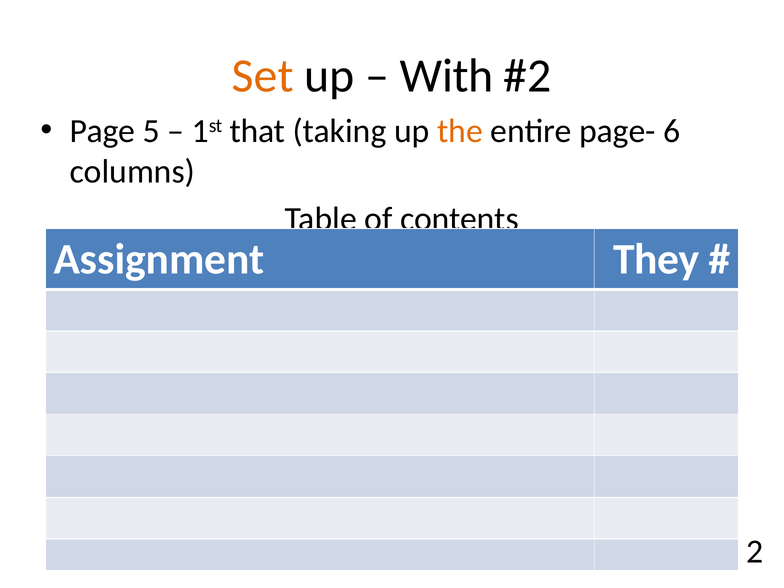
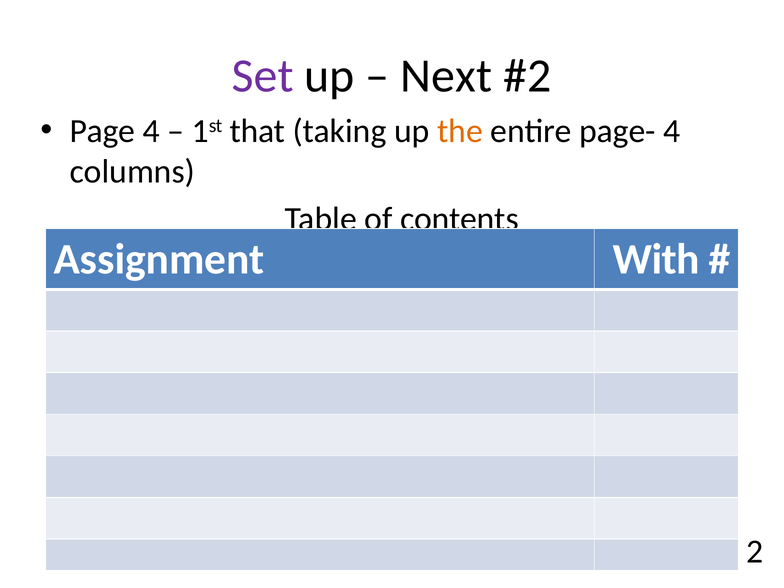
Set colour: orange -> purple (263, 76)
With: With -> Next (446, 76)
Page 5: 5 -> 4 (151, 131)
page- 6: 6 -> 4 (672, 131)
They: They -> With (656, 260)
